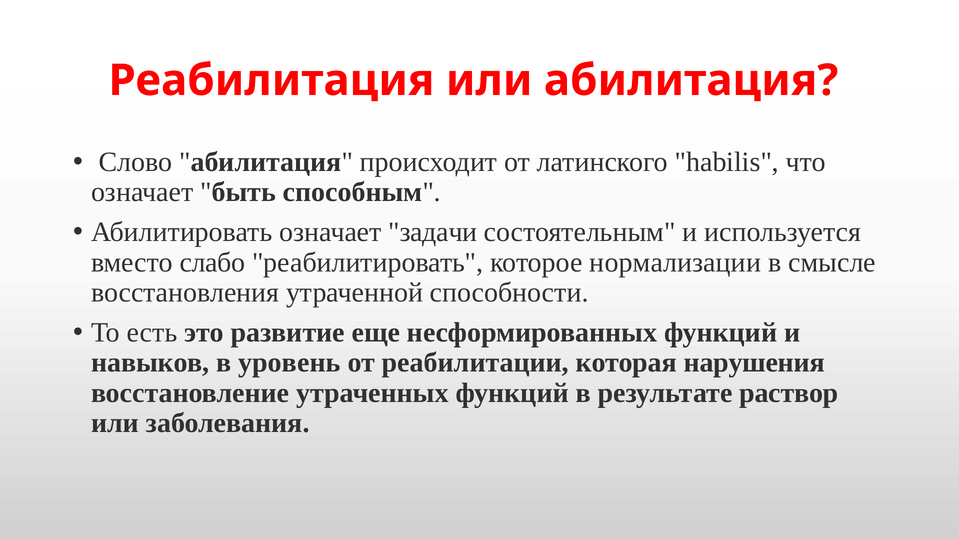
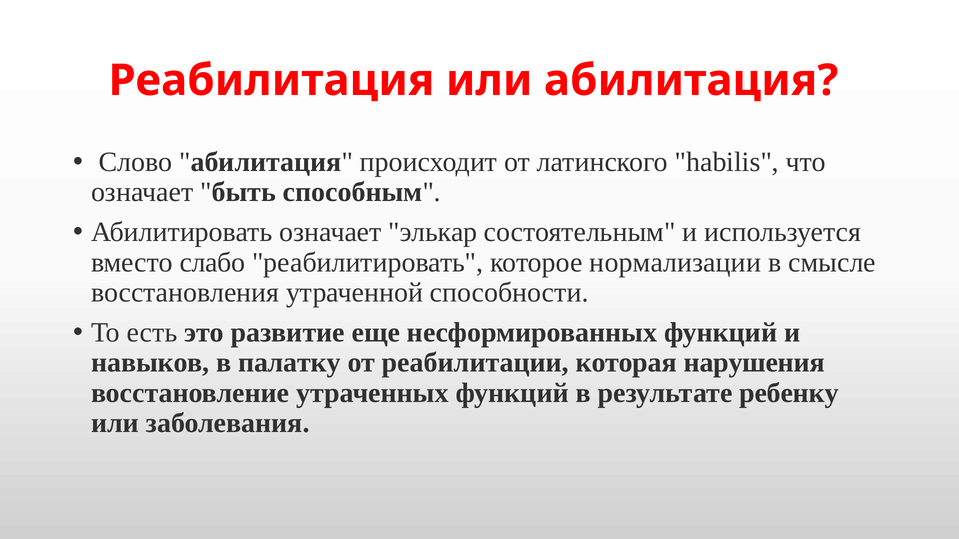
задачи: задачи -> элькар (433, 232)
уровень: уровень -> палатку (289, 363)
раствор: раствор -> ребенку (789, 393)
